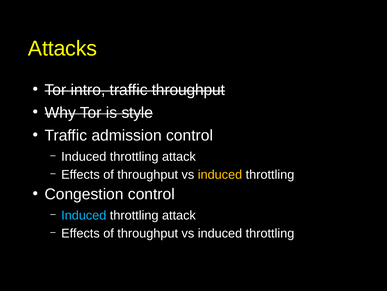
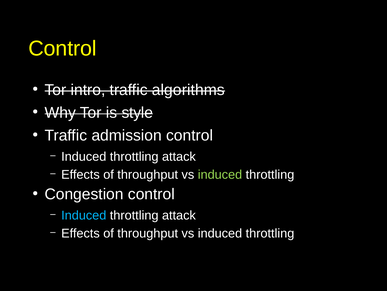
Attacks: Attacks -> Control (62, 48)
traffic throughput: throughput -> algorithms (188, 90)
induced colour: yellow -> light green (220, 174)
